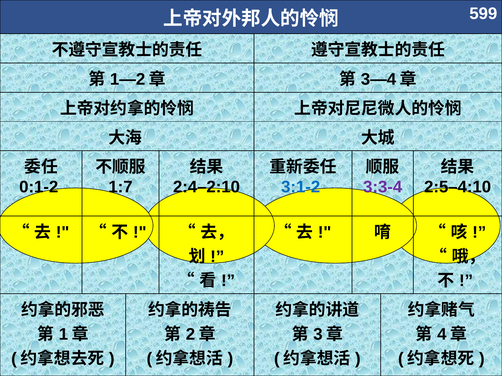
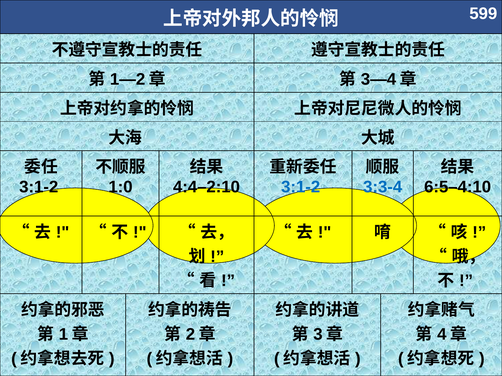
0:1-2: 0:1-2 -> 3:1-2 (39, 187)
1:7: 1:7 -> 1:0 (120, 187)
2:4–2:10: 2:4–2:10 -> 4:4–2:10 (206, 187)
3:3-4 colour: purple -> blue (383, 187)
2:5–4:10: 2:5–4:10 -> 6:5–4:10 (458, 187)
